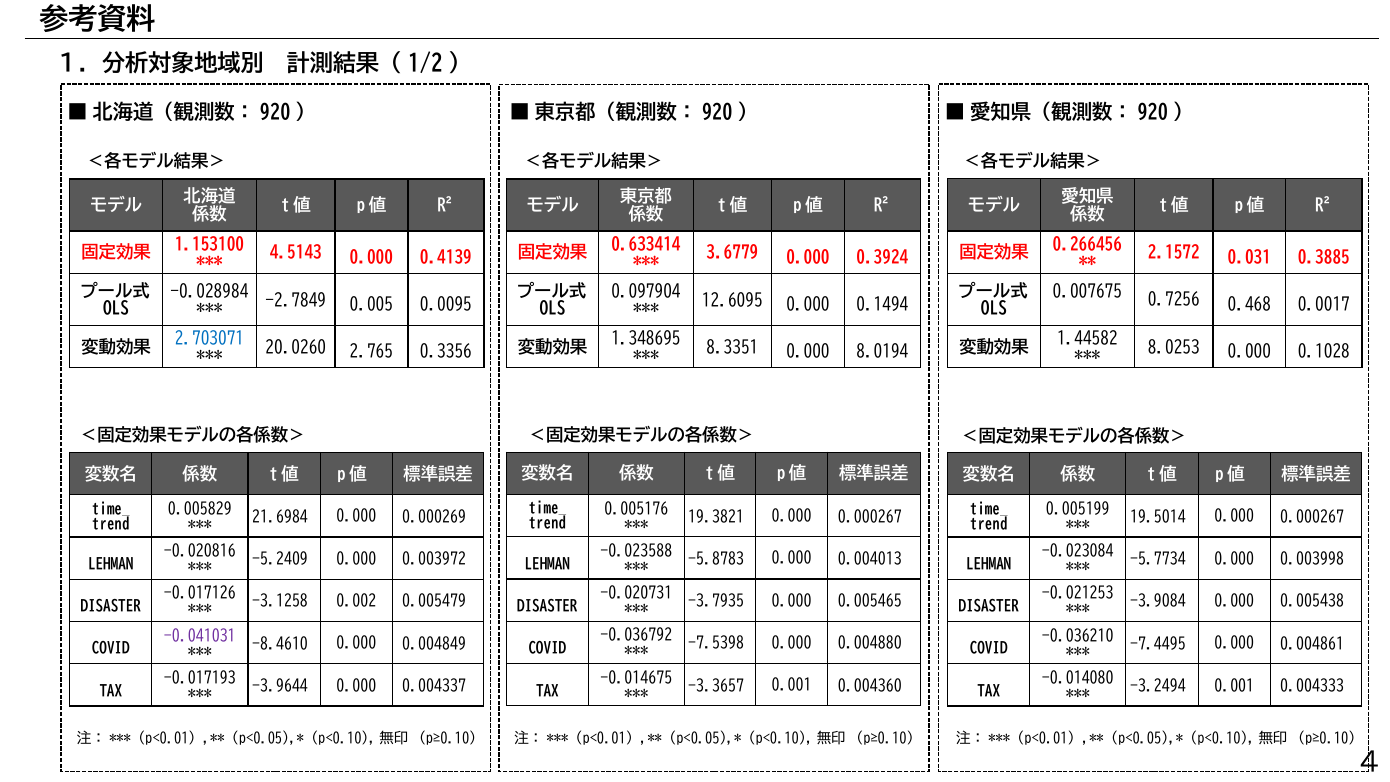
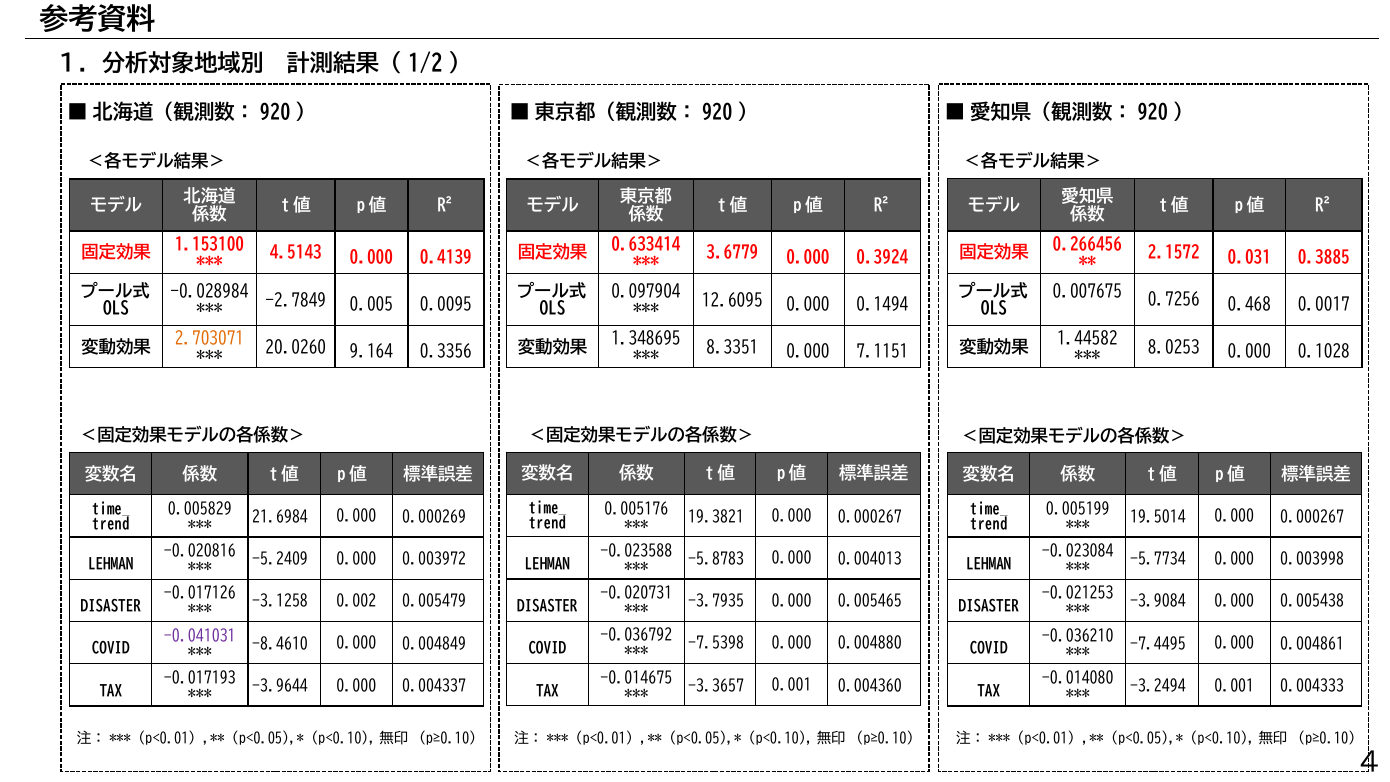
2.703071 colour: blue -> orange (209, 339)
2.765: 2.765 -> 9.164 (371, 352)
8.0194: 8.0194 -> 7.1151 (882, 352)
